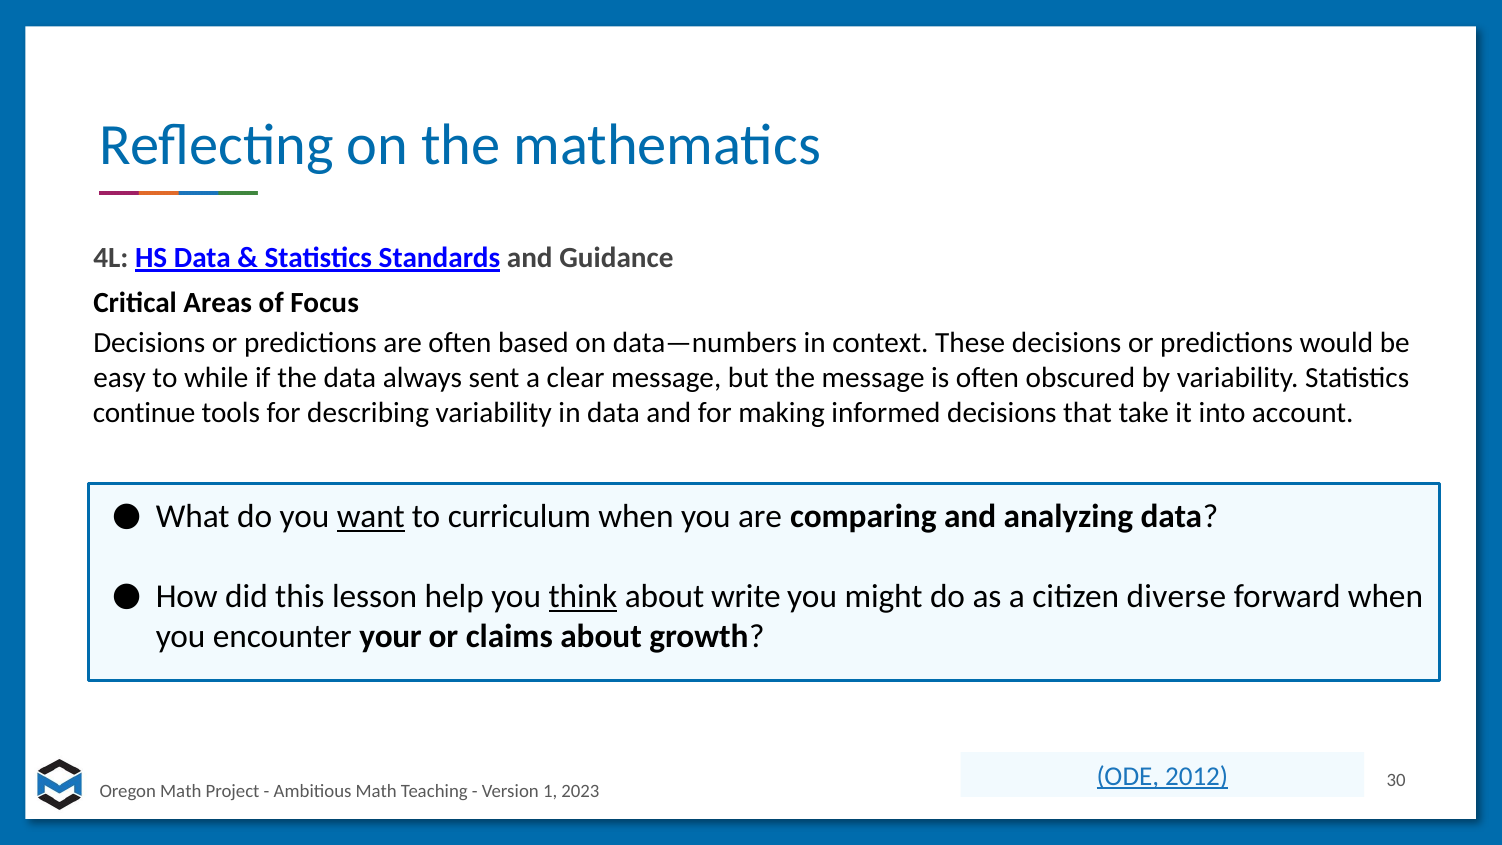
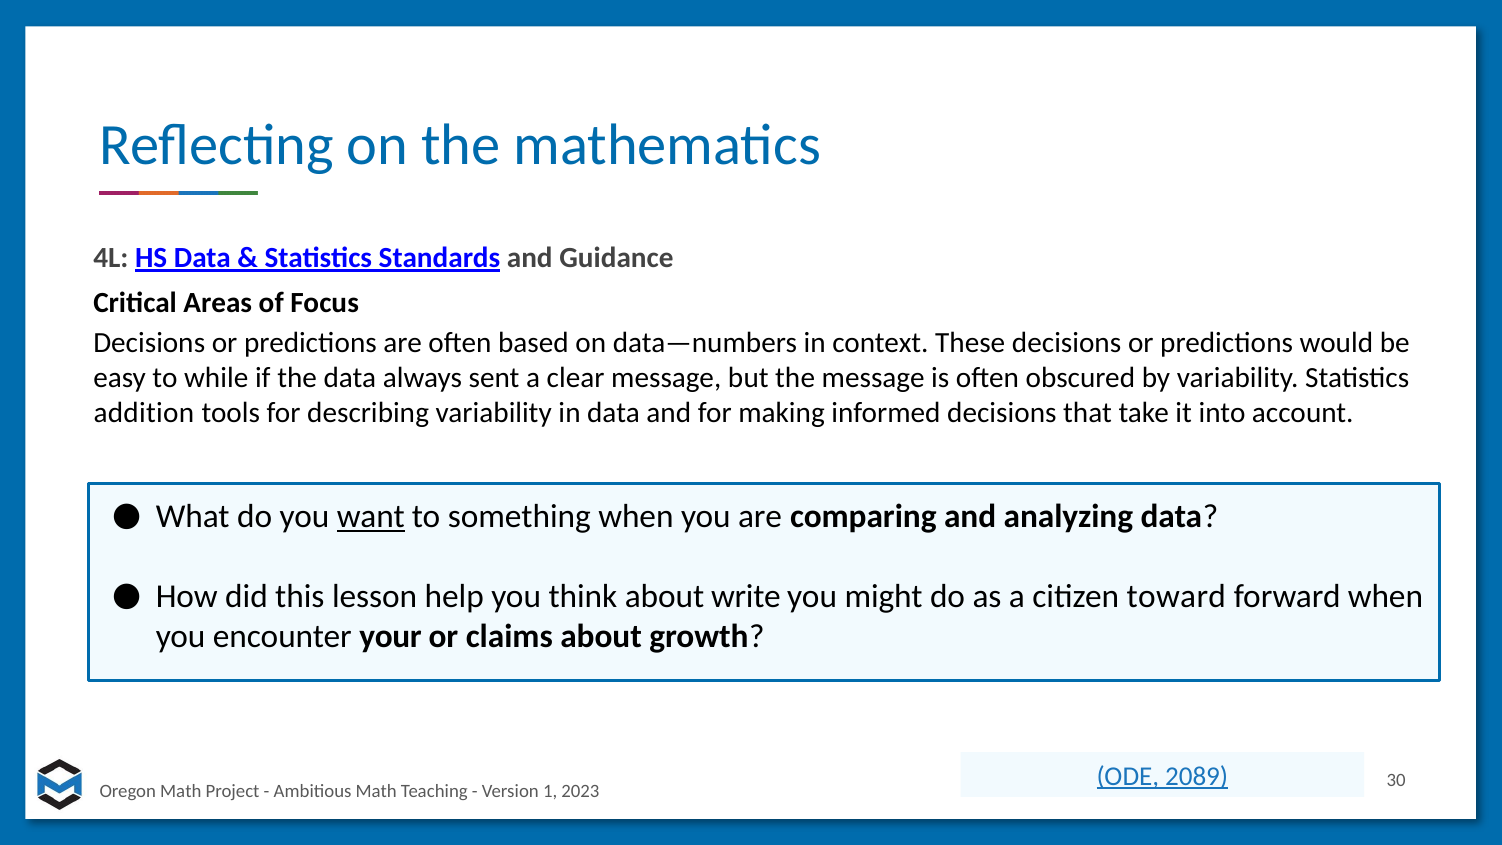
continue: continue -> addition (144, 413)
curriculum: curriculum -> something (519, 517)
think underline: present -> none (583, 597)
diverse: diverse -> toward (1176, 597)
2012: 2012 -> 2089 (1197, 776)
